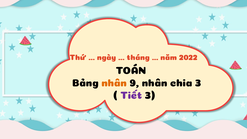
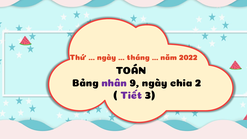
nhân colour: orange -> purple (114, 83)
9 nhân: nhân -> ngày (155, 83)
chia 3: 3 -> 2 (198, 83)
